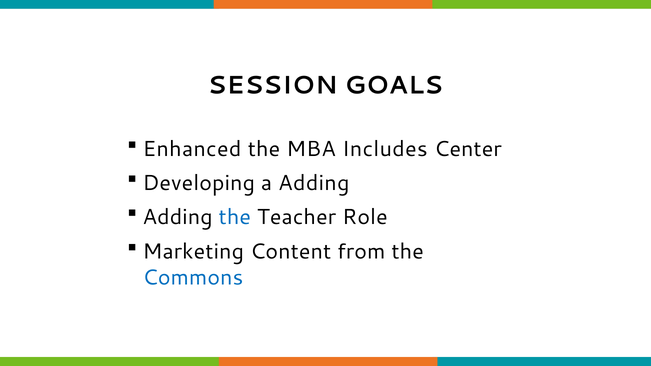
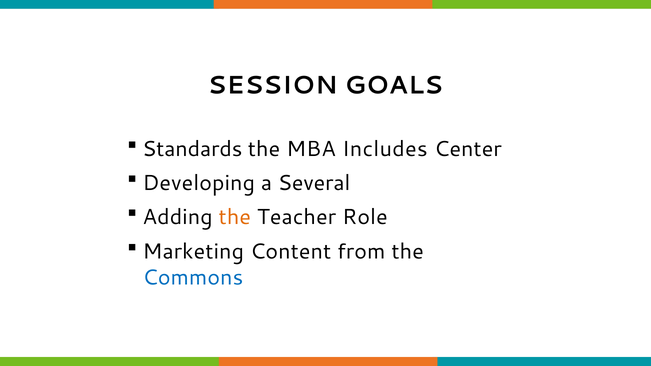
Enhanced: Enhanced -> Standards (192, 149)
a Adding: Adding -> Several (314, 183)
the colour: blue -> orange (235, 217)
